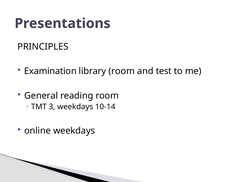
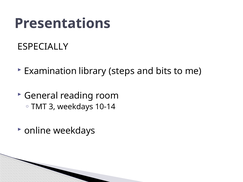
PRINCIPLES: PRINCIPLES -> ESPECIALLY (43, 47)
library room: room -> steps (122, 71)
test: test -> bits (164, 71)
